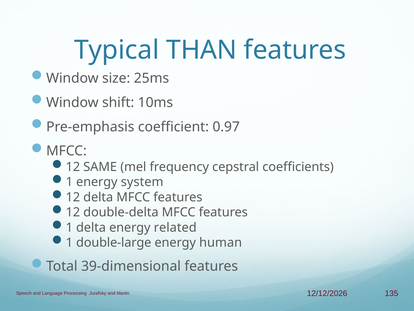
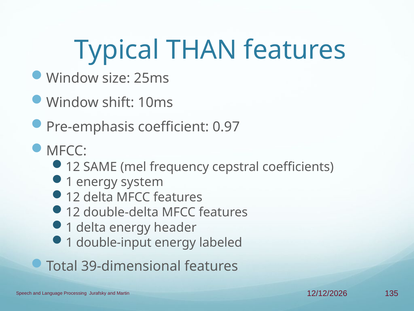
related: related -> header (175, 227)
double-large: double-large -> double-input (114, 242)
human: human -> labeled (221, 242)
